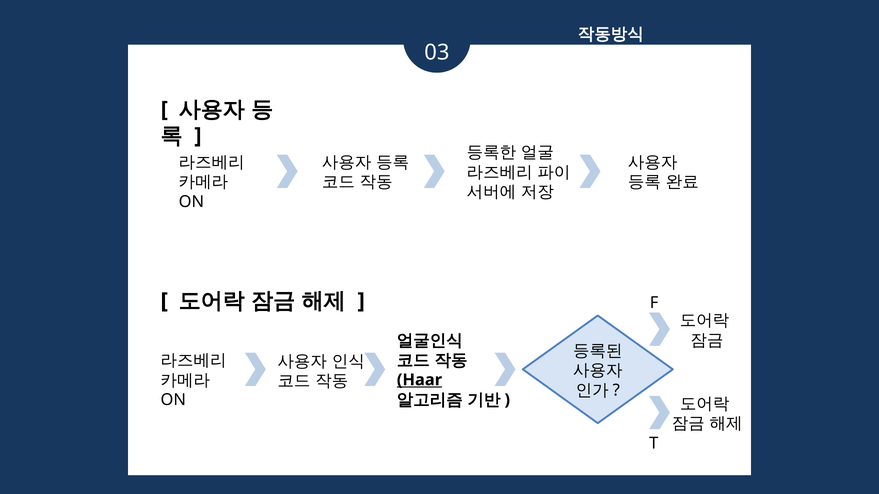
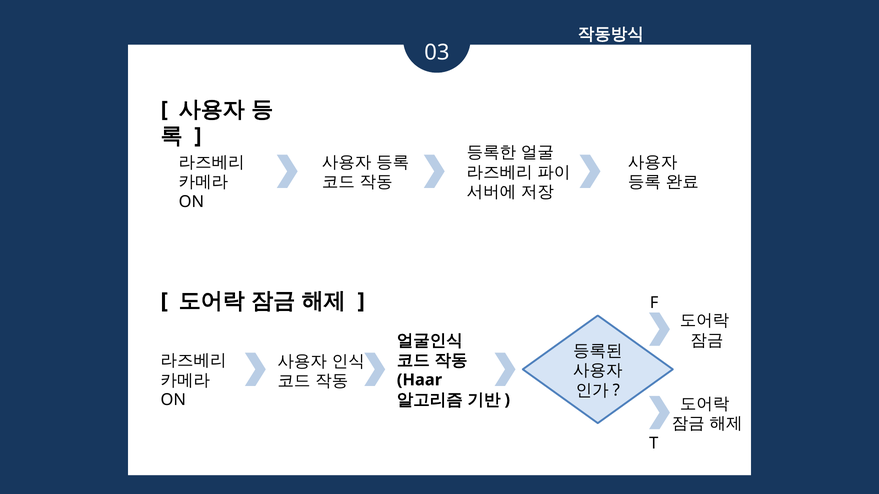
Haar underline: present -> none (419, 380)
